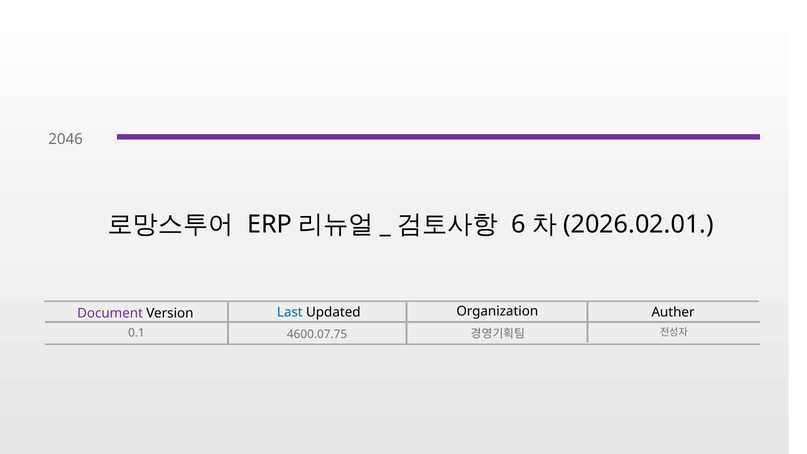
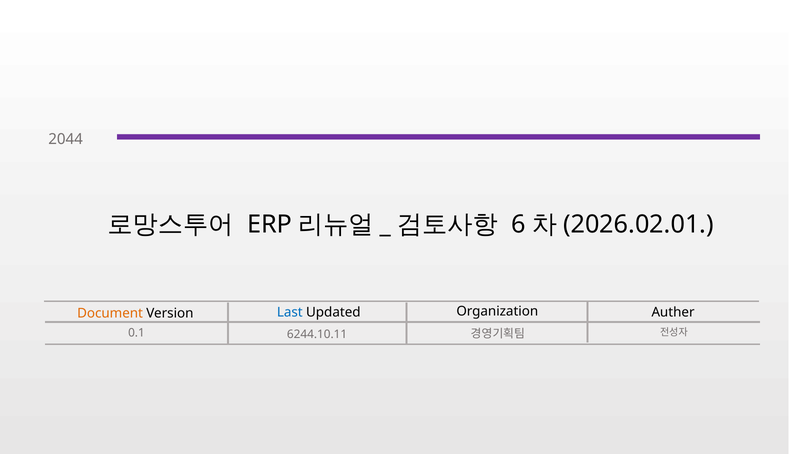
2046: 2046 -> 2044 (66, 139)
Document colour: purple -> orange (110, 313)
4600.07.75: 4600.07.75 -> 6244.10.11 (317, 335)
